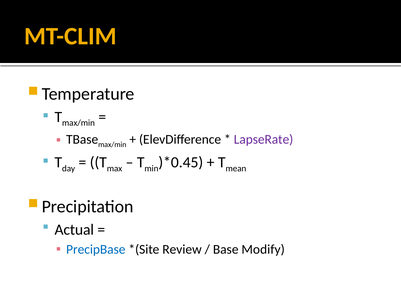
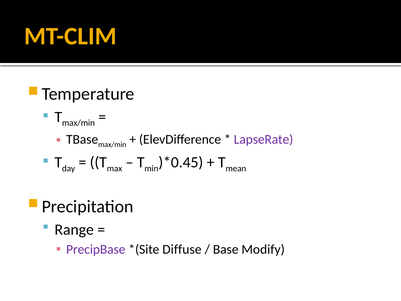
Actual: Actual -> Range (74, 229)
PrecipBase colour: blue -> purple (96, 249)
Review: Review -> Diffuse (182, 249)
